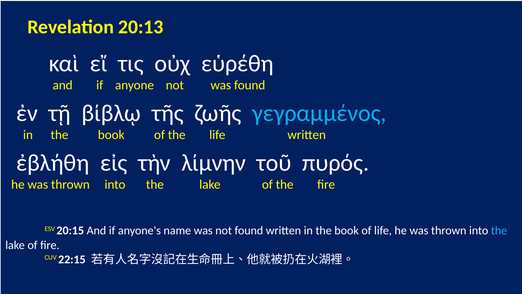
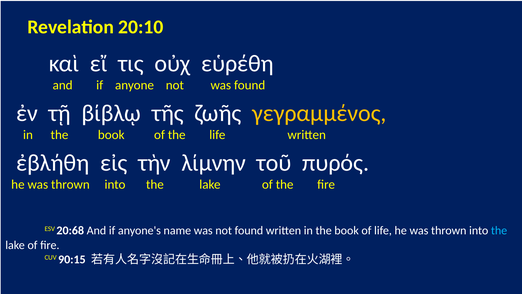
20:13: 20:13 -> 20:10 (141, 27)
γεγραμμένος colour: light blue -> yellow (319, 114)
20:15: 20:15 -> 20:68 (70, 231)
22:15: 22:15 -> 90:15 (72, 260)
